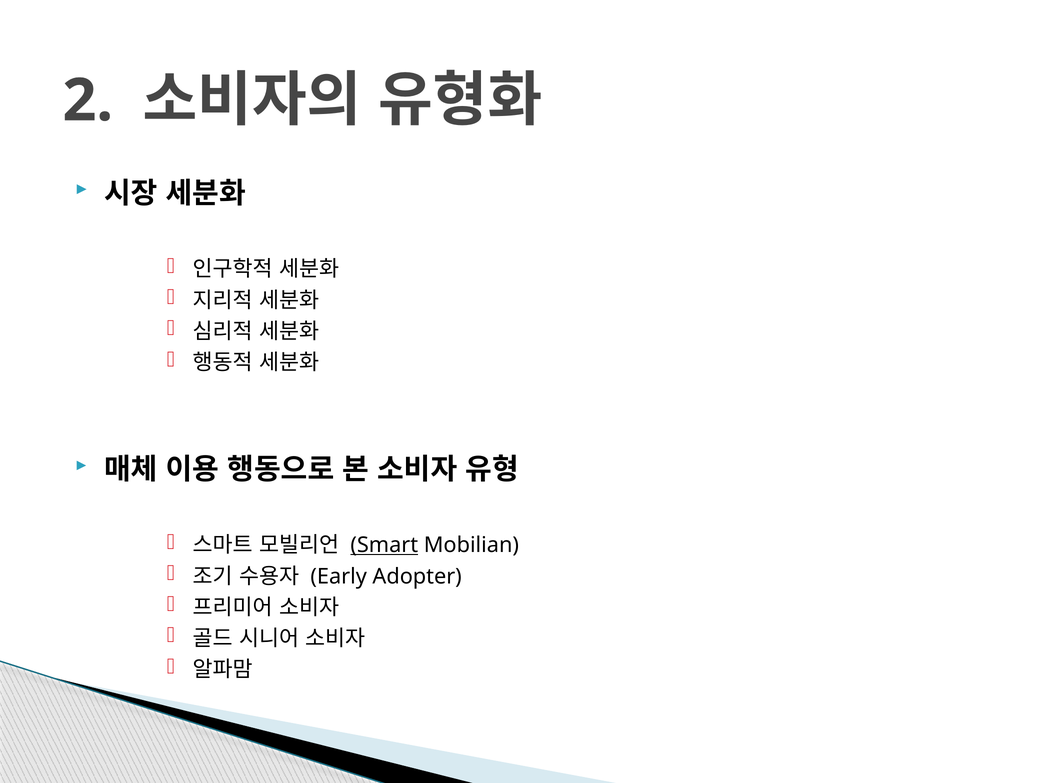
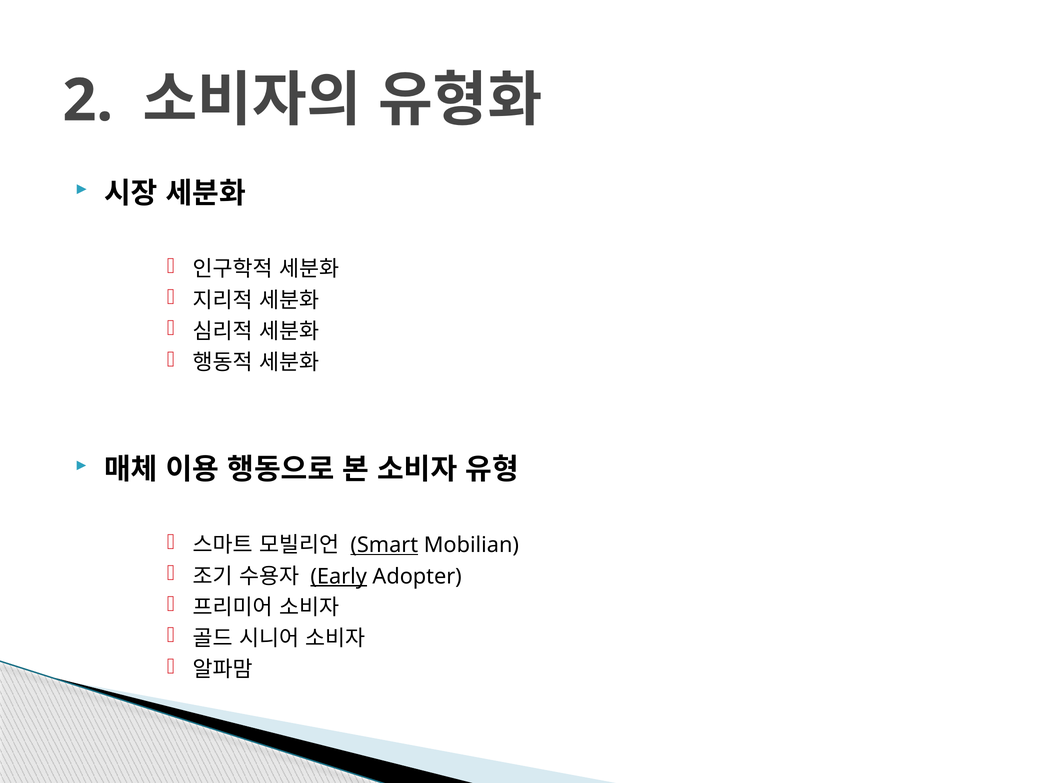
Early underline: none -> present (339, 576)
